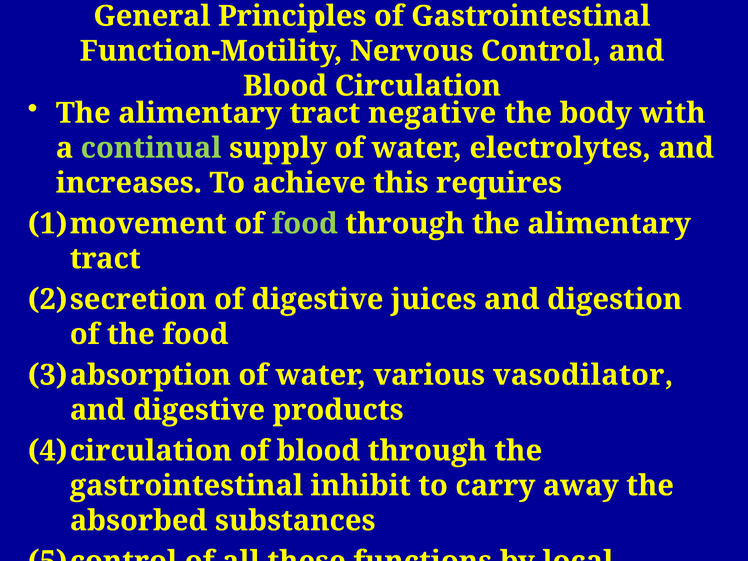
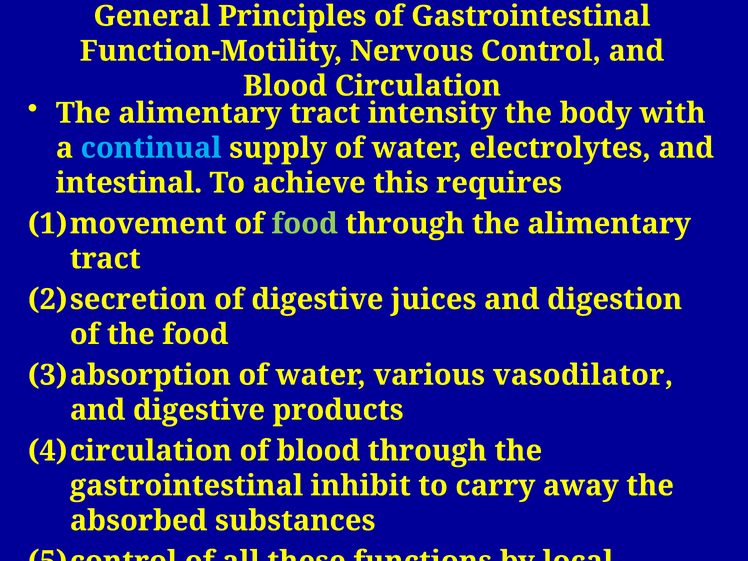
negative: negative -> intensity (432, 113)
continual colour: light green -> light blue (151, 148)
increases: increases -> intestinal (129, 183)
